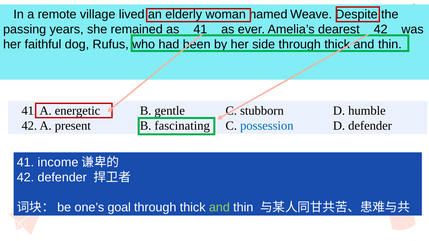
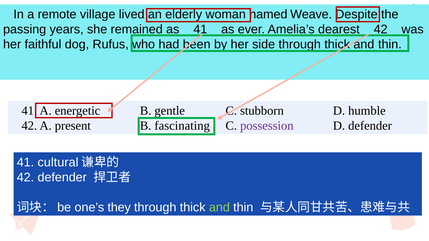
possession colour: blue -> purple (267, 126)
income: income -> cultural (58, 163)
goal: goal -> they (119, 208)
